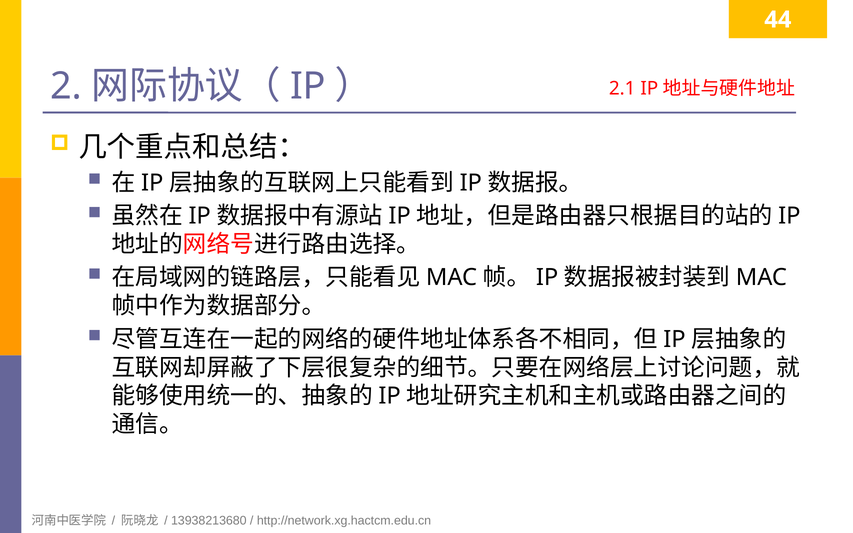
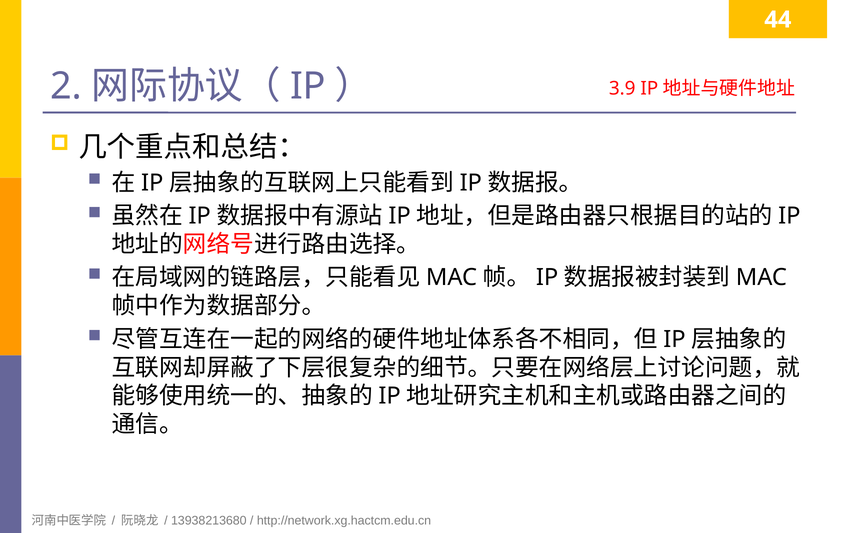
2.1: 2.1 -> 3.9 (622, 88)
